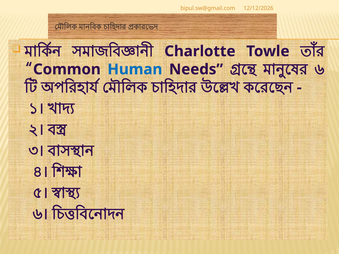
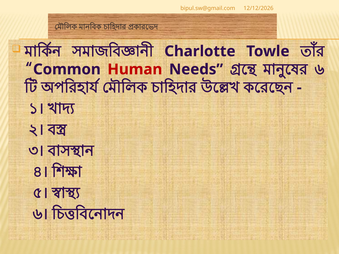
Human colour: blue -> red (135, 69)
